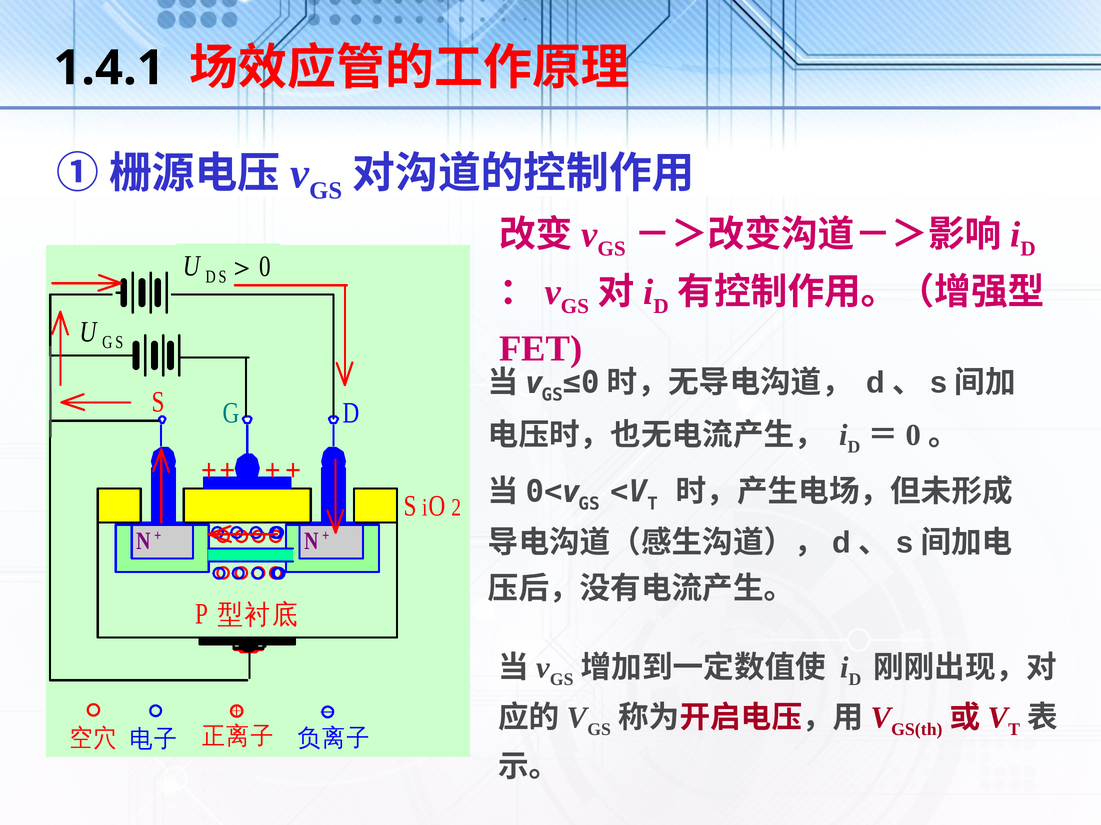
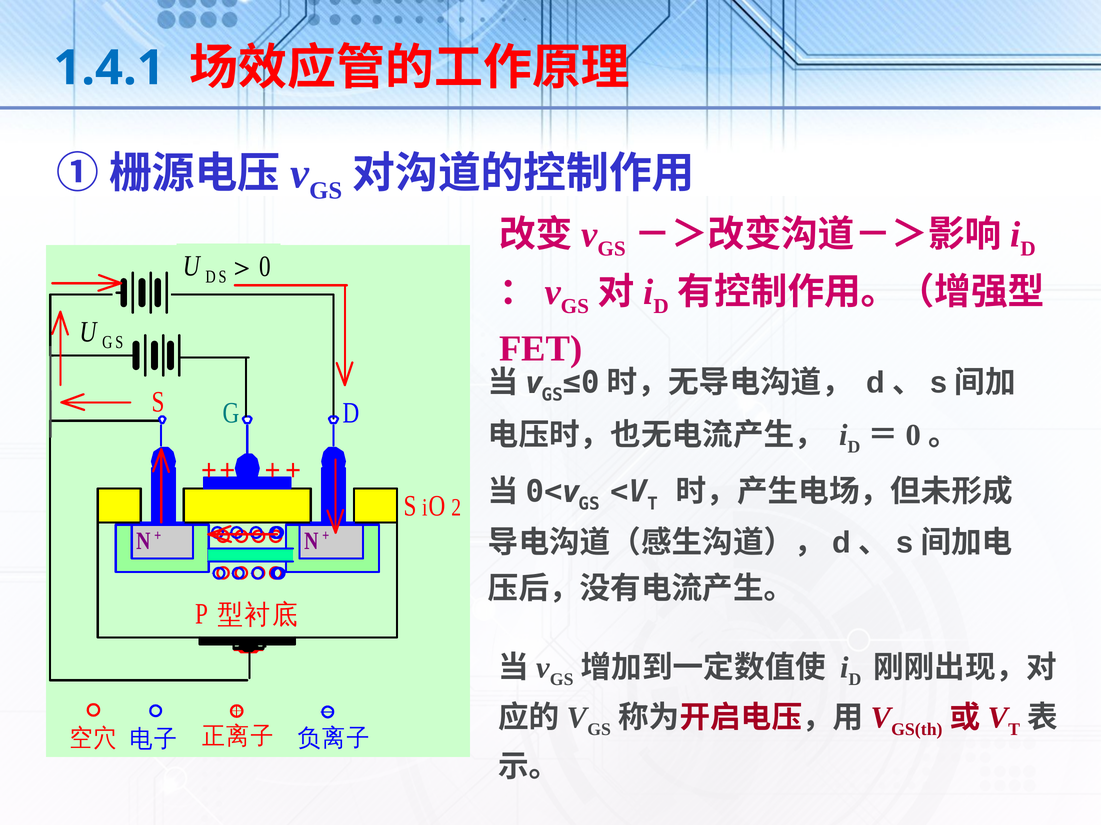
1.4.1 colour: black -> blue (109, 68)
